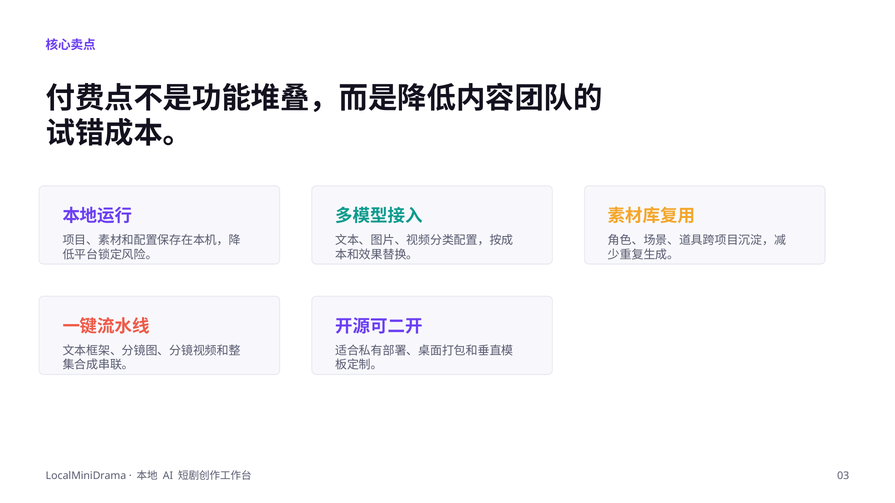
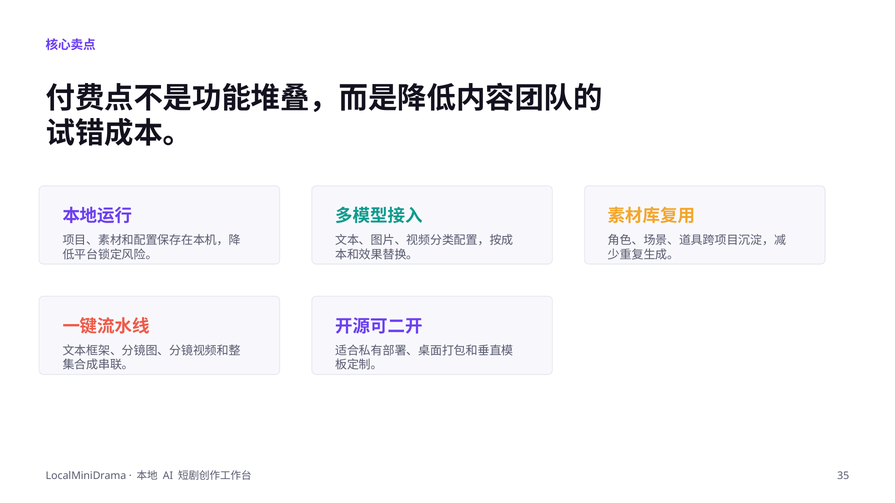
03: 03 -> 35 (843, 476)
